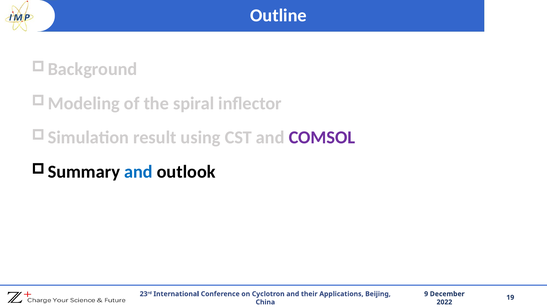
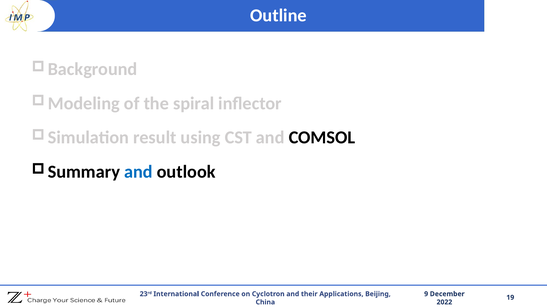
COMSOL colour: purple -> black (322, 137)
